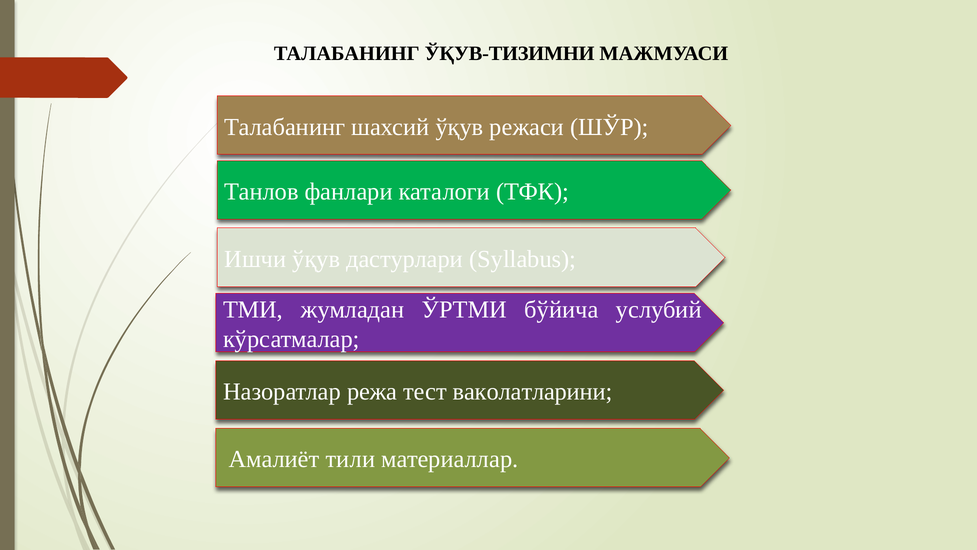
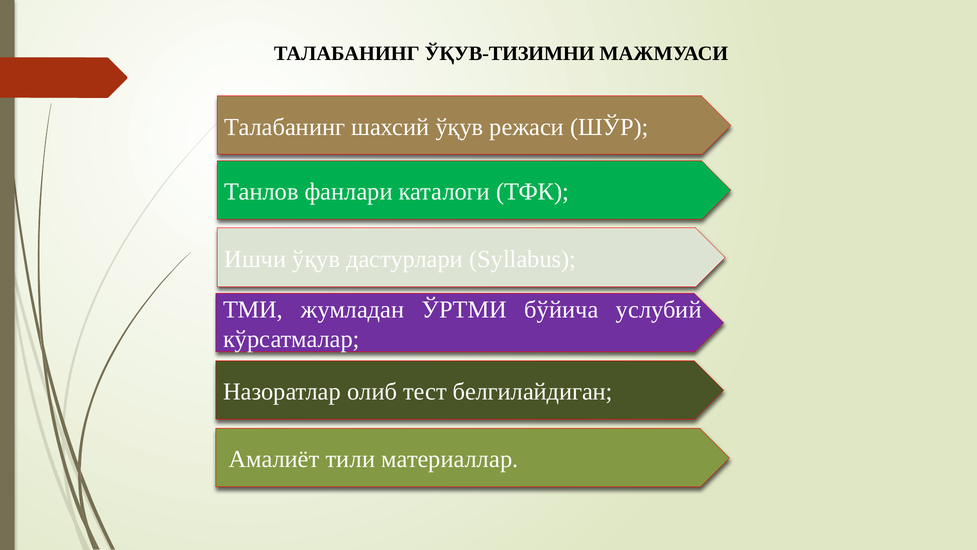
режа: режа -> олиб (372, 392)
ваколатларини: ваколатларини -> белгилайдиган (533, 392)
